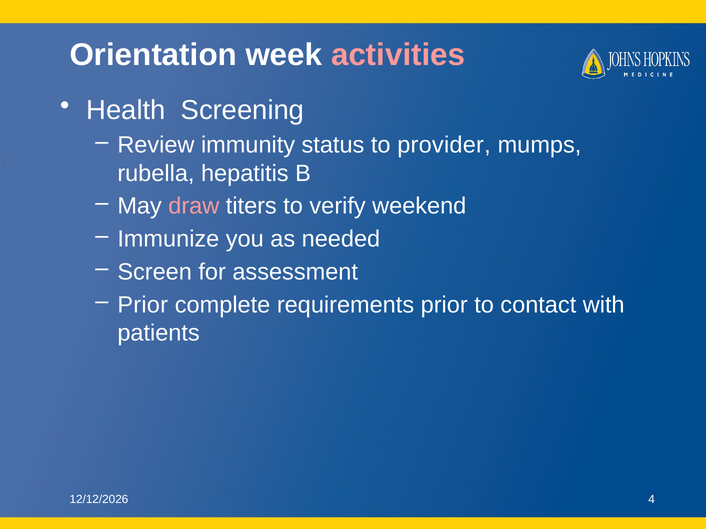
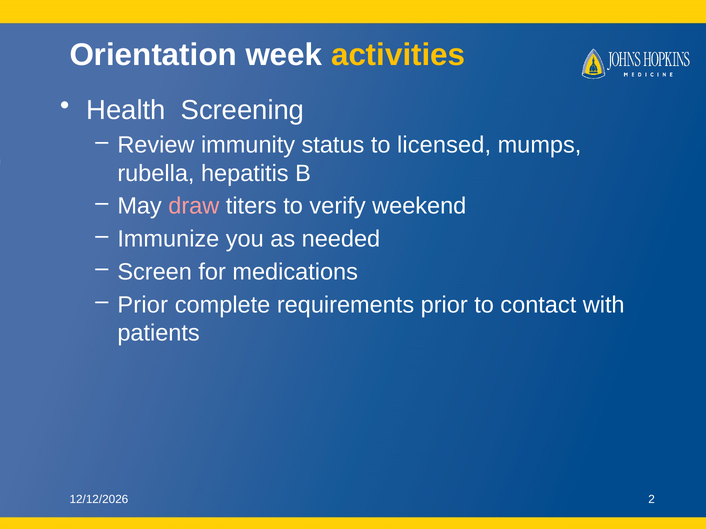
activities colour: pink -> yellow (398, 55)
provider: provider -> licensed (444, 145)
assessment: assessment -> medications (295, 272)
4: 4 -> 2 (652, 500)
